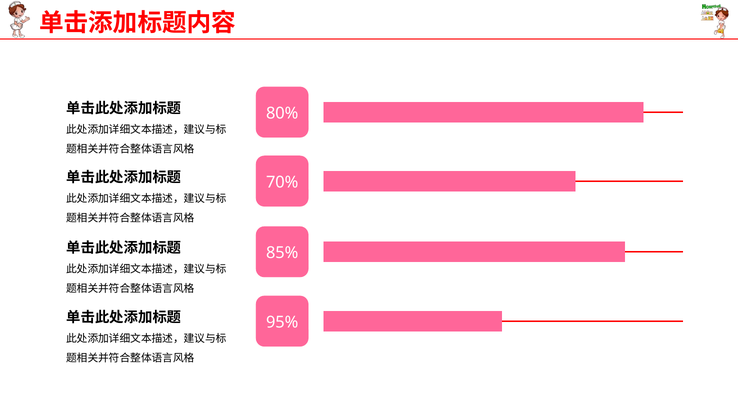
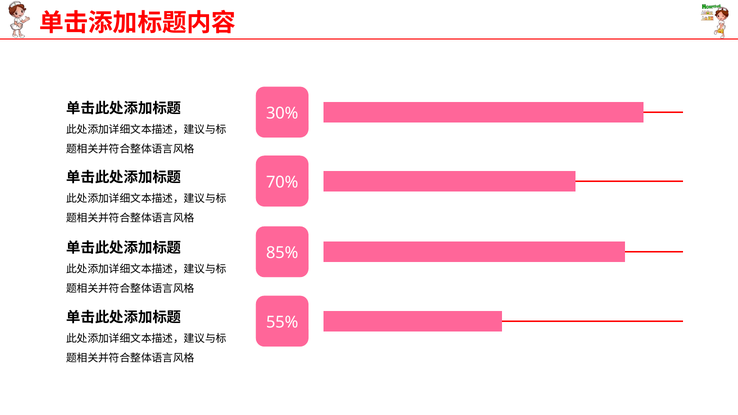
80%: 80% -> 30% (282, 113)
95%: 95% -> 55% (282, 322)
